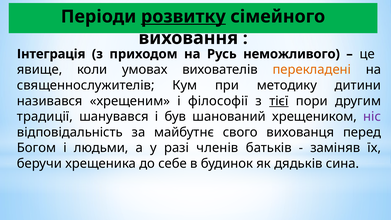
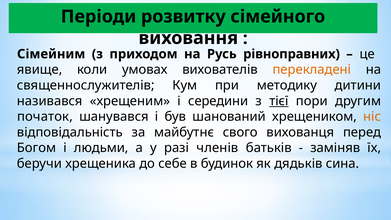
розвитку underline: present -> none (183, 17)
Інтеграція: Інтеграція -> Сімейним (51, 54)
неможливого: неможливого -> рівноправних (292, 54)
філософії: філософії -> середини (218, 101)
традиції: традиції -> початок (45, 117)
ніс colour: purple -> orange (372, 117)
